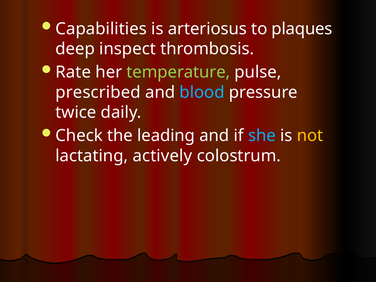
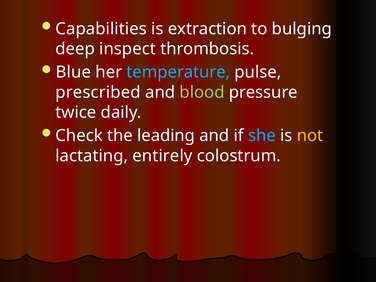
arteriosus: arteriosus -> extraction (207, 29)
plaques: plaques -> bulging (302, 29)
Rate: Rate -> Blue (73, 72)
temperature colour: light green -> light blue (178, 72)
blood colour: light blue -> light green (202, 92)
actively: actively -> entirely (162, 156)
